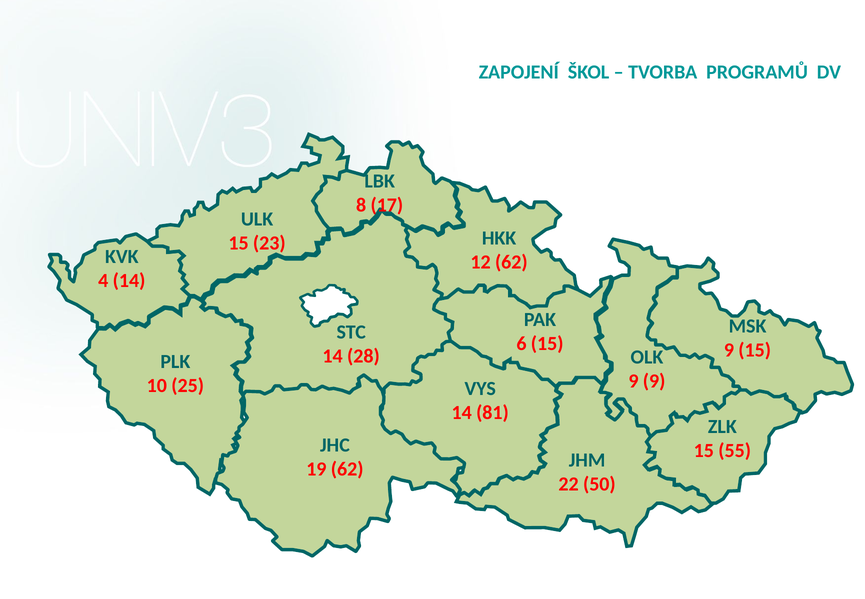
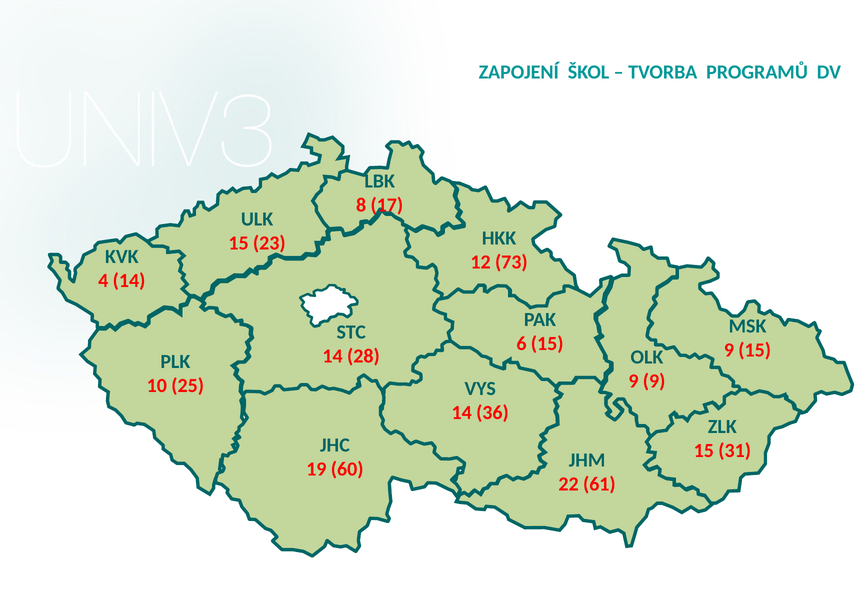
12 62: 62 -> 73 (511, 262)
81: 81 -> 36 (492, 413)
55: 55 -> 31 (735, 450)
19 62: 62 -> 60 (347, 469)
50: 50 -> 61 (599, 484)
